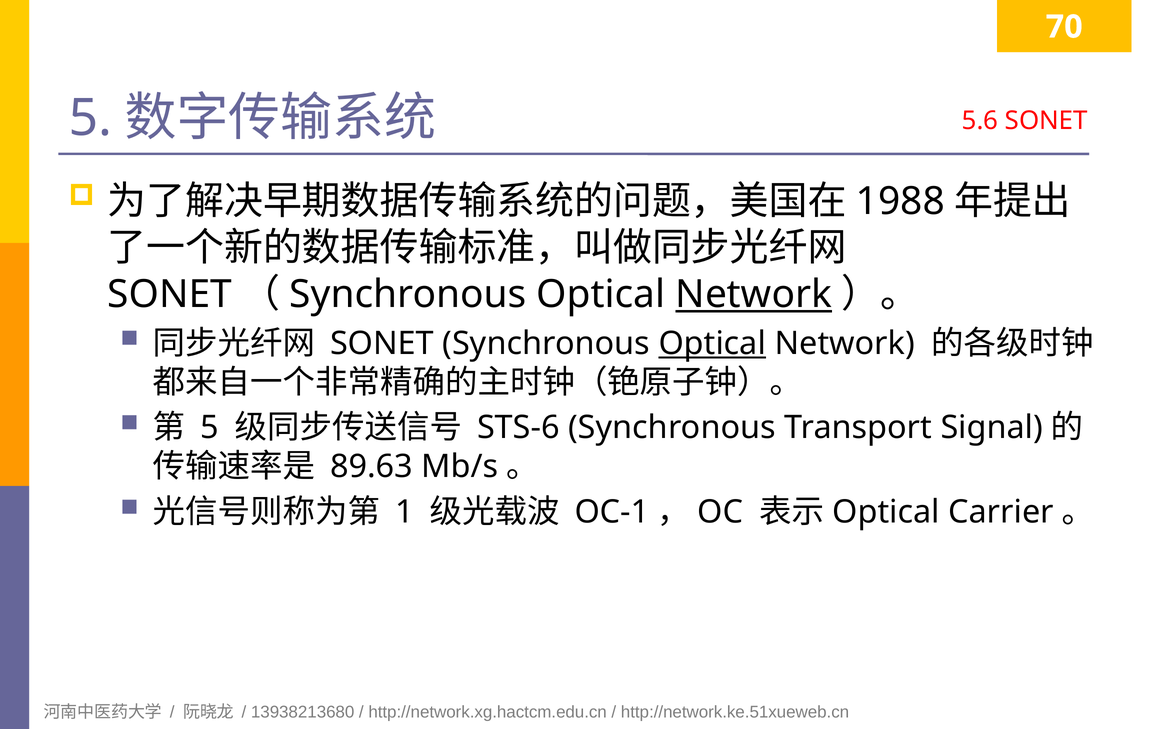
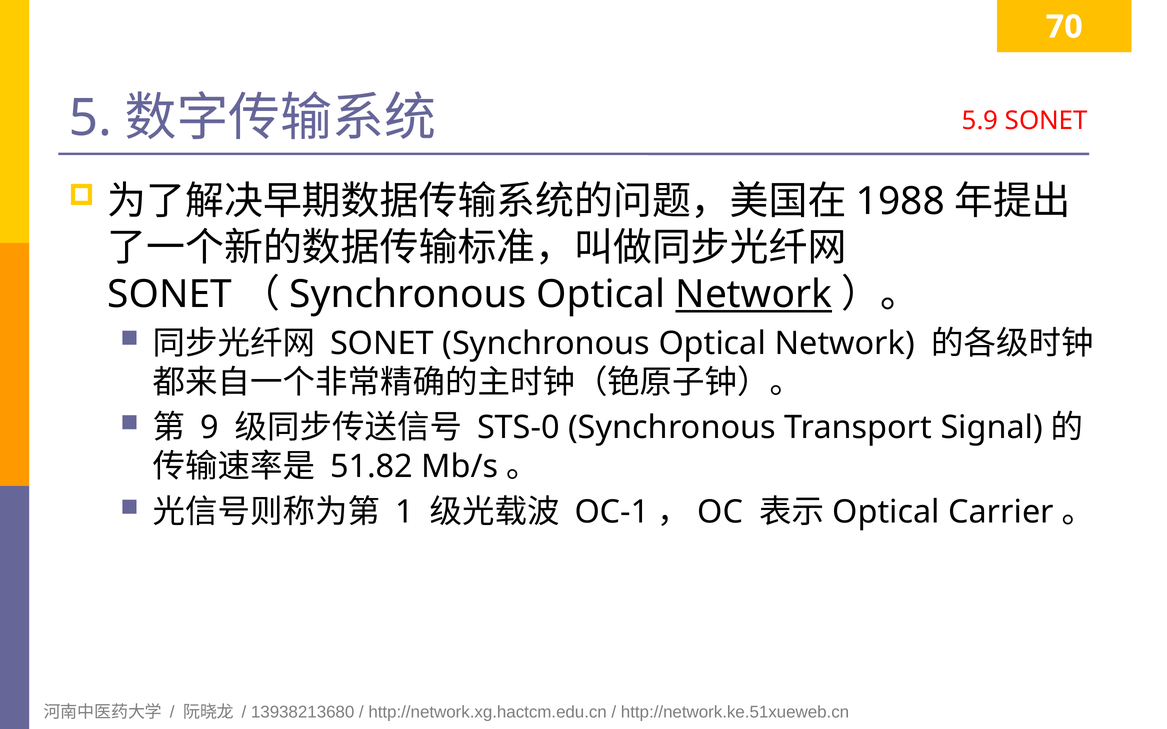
5.6: 5.6 -> 5.9 (980, 121)
Optical underline: present -> none (712, 344)
5: 5 -> 9 (209, 428)
STS-6: STS-6 -> STS-0 (518, 428)
89.63: 89.63 -> 51.82 (372, 467)
